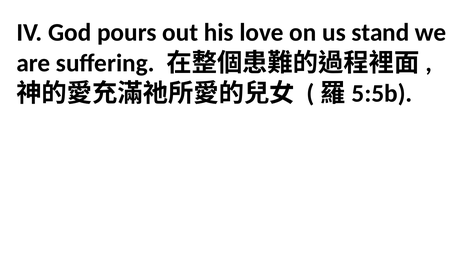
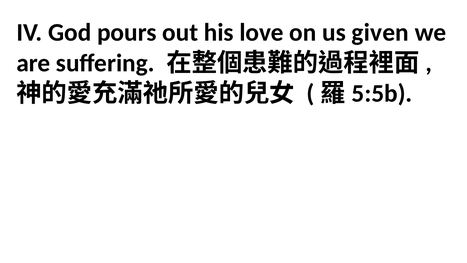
stand: stand -> given (380, 33)
